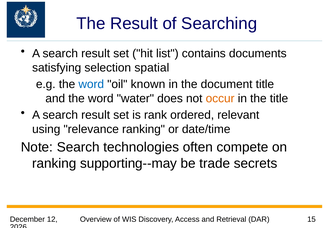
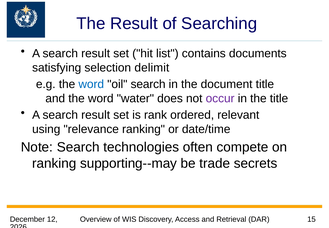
spatial: spatial -> delimit (152, 68)
oil known: known -> search (148, 84)
occur colour: orange -> purple (220, 98)
